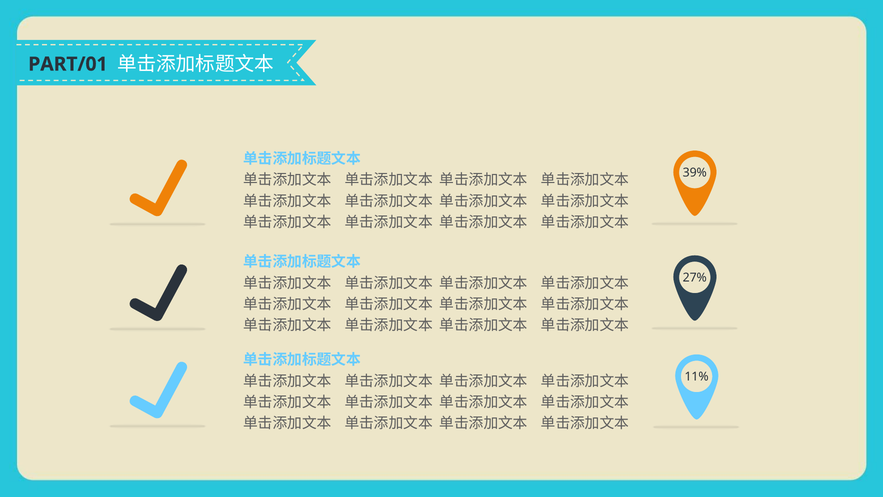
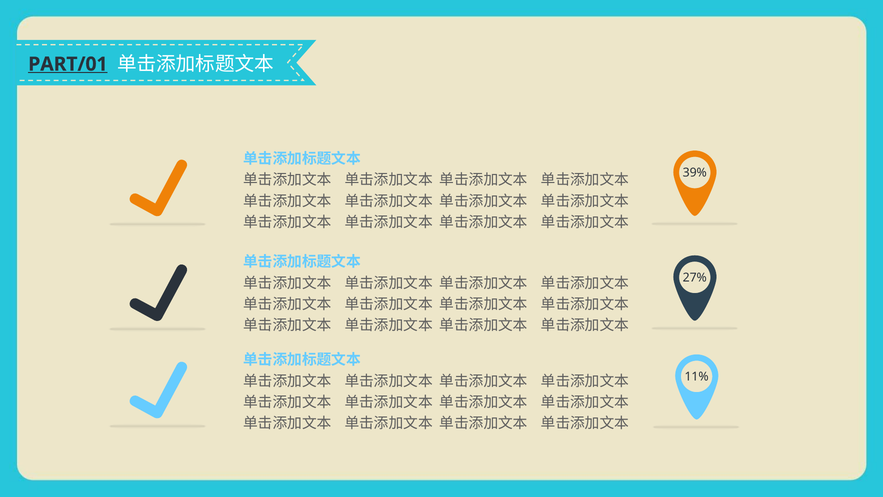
PART/01 underline: none -> present (68, 64)
